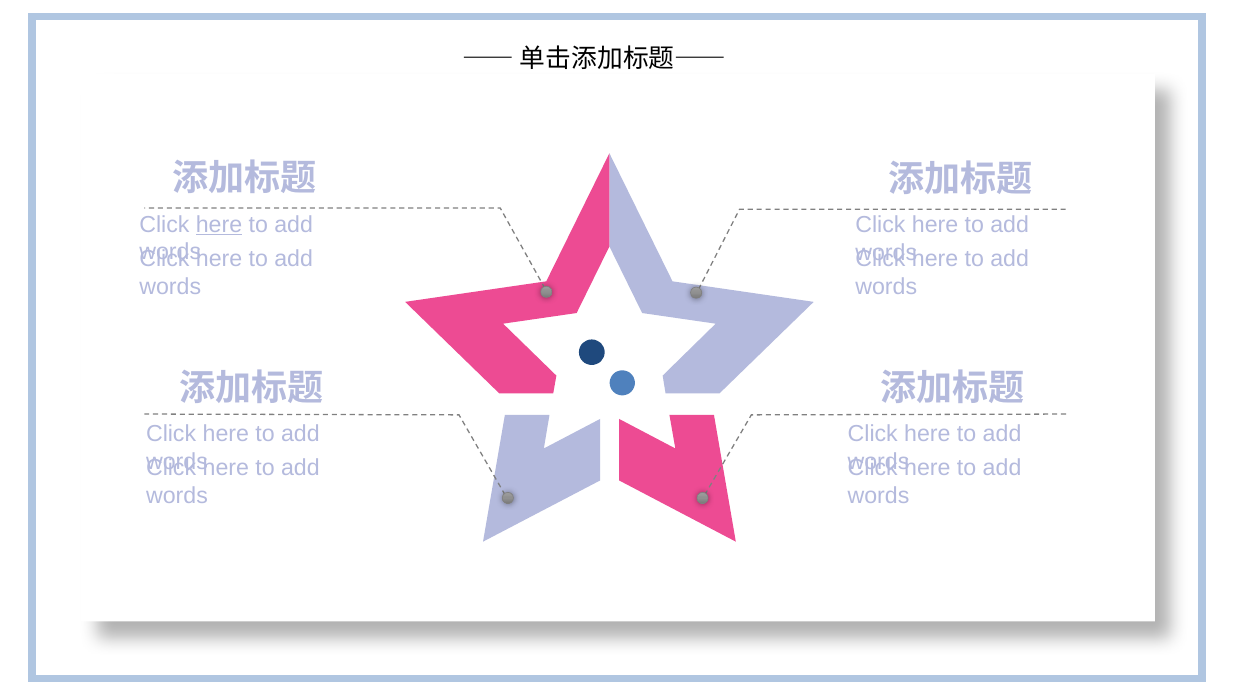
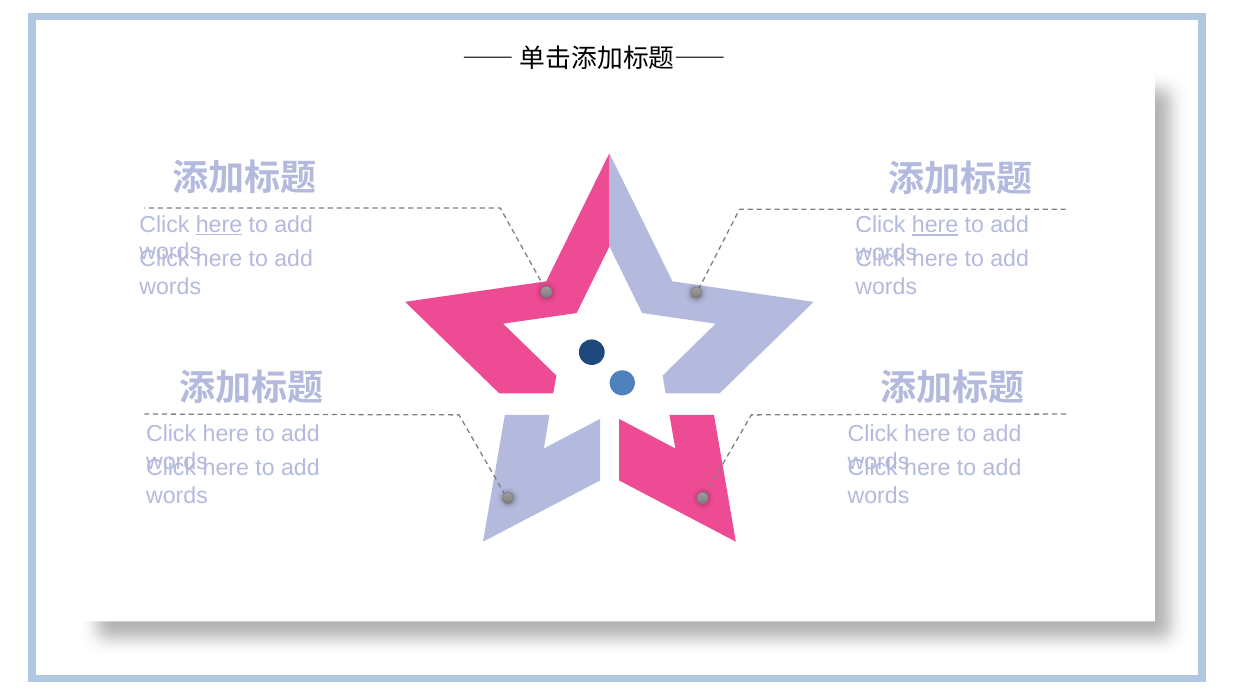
here underline: none -> present (935, 225)
